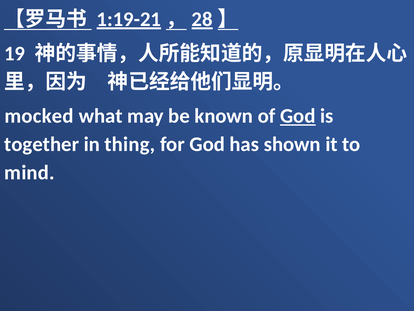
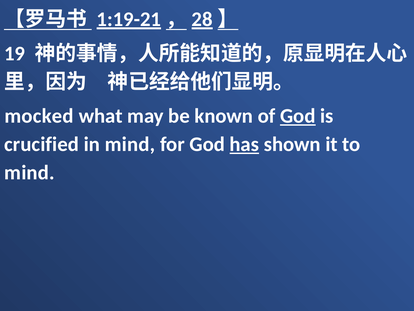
together: together -> crucified (42, 144)
in thing: thing -> mind (130, 144)
has underline: none -> present (244, 144)
